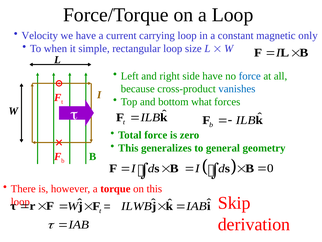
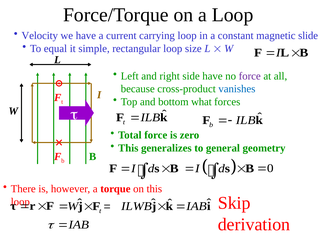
only: only -> slide (308, 36)
when: when -> equal (55, 48)
force colour: blue -> purple (250, 76)
